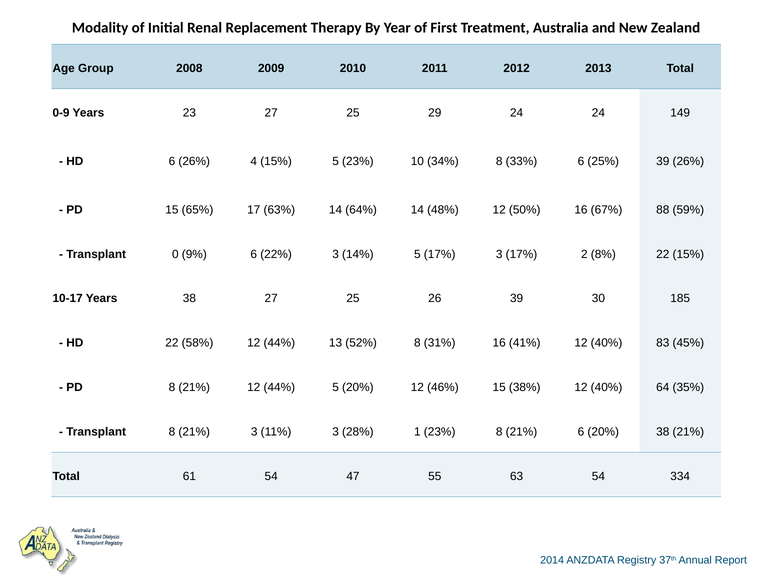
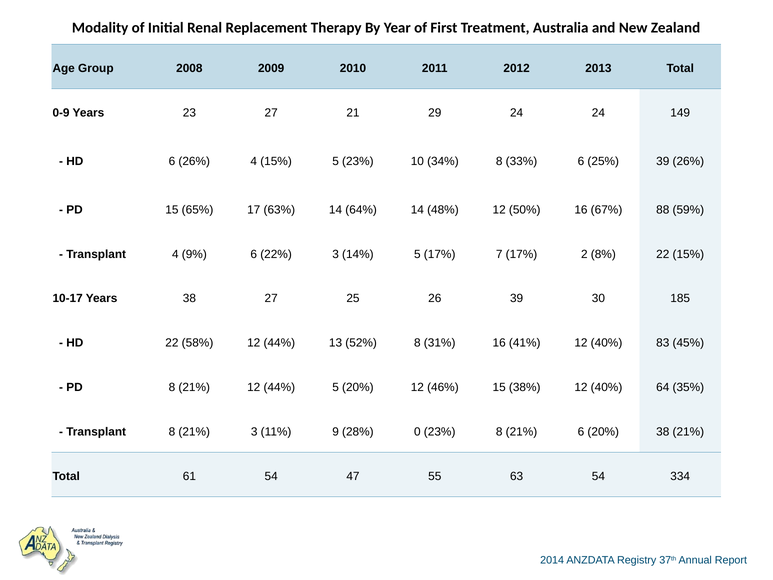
23 27 25: 25 -> 21 (353, 113)
Transplant 0: 0 -> 4 (175, 254)
17% 3: 3 -> 7 (499, 254)
11% 3: 3 -> 9 (336, 432)
1: 1 -> 0 (417, 432)
